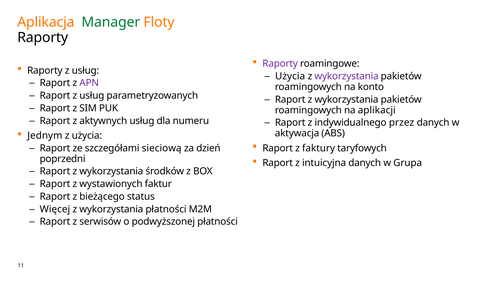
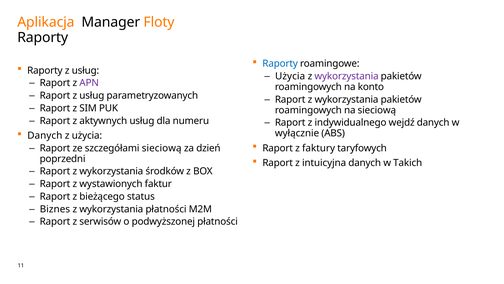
Manager colour: green -> black (111, 22)
Raporty colour: purple -> blue (280, 64)
na aplikacji: aplikacji -> sieciową (377, 110)
przez: przez -> wejdź (402, 122)
Jednym: Jednym -> Danych (45, 135)
aktywacja: aktywacja -> wyłącznie (297, 133)
Grupa: Grupa -> Takich (408, 163)
Więcej: Więcej -> Biznes (55, 209)
